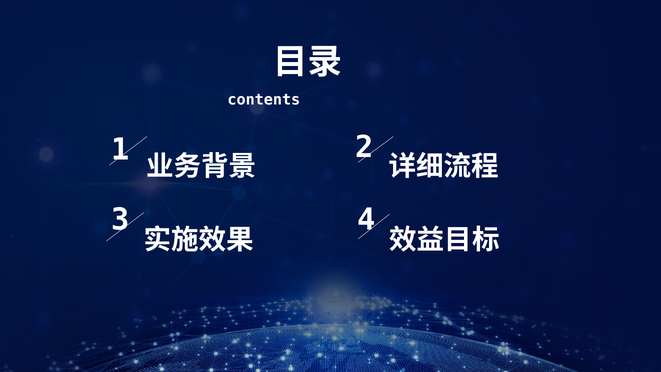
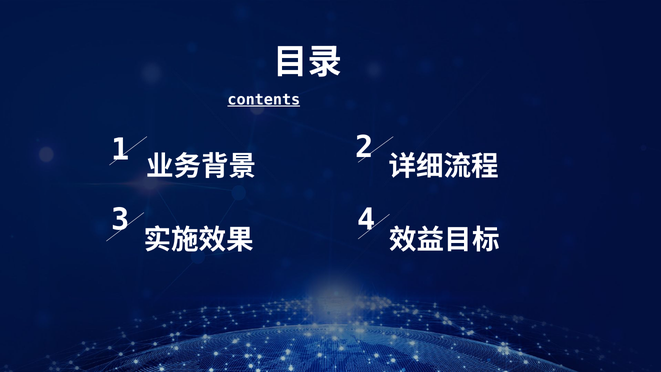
contents underline: none -> present (264, 100)
